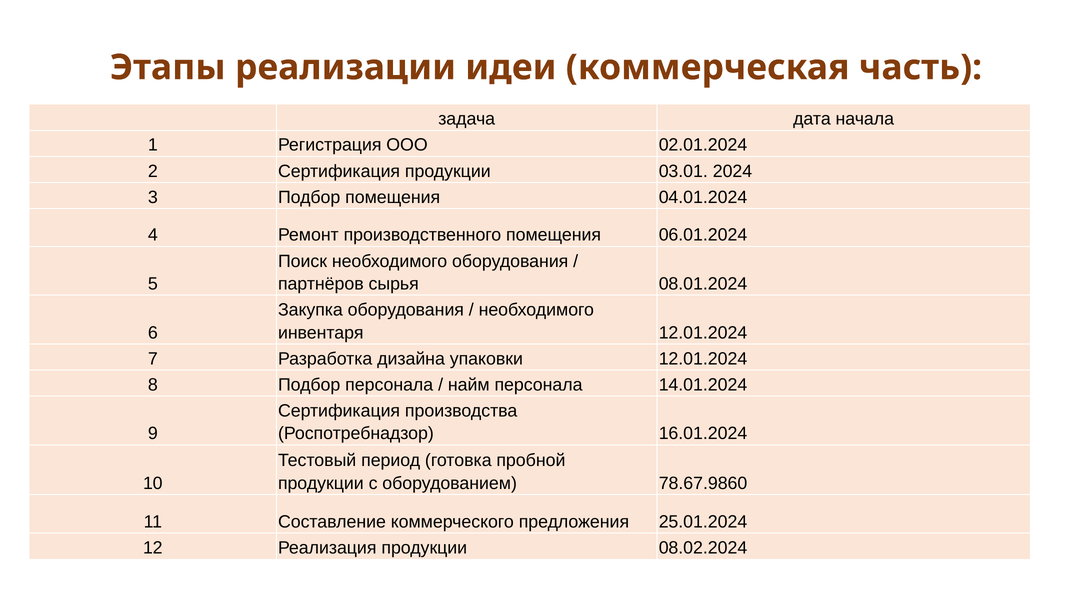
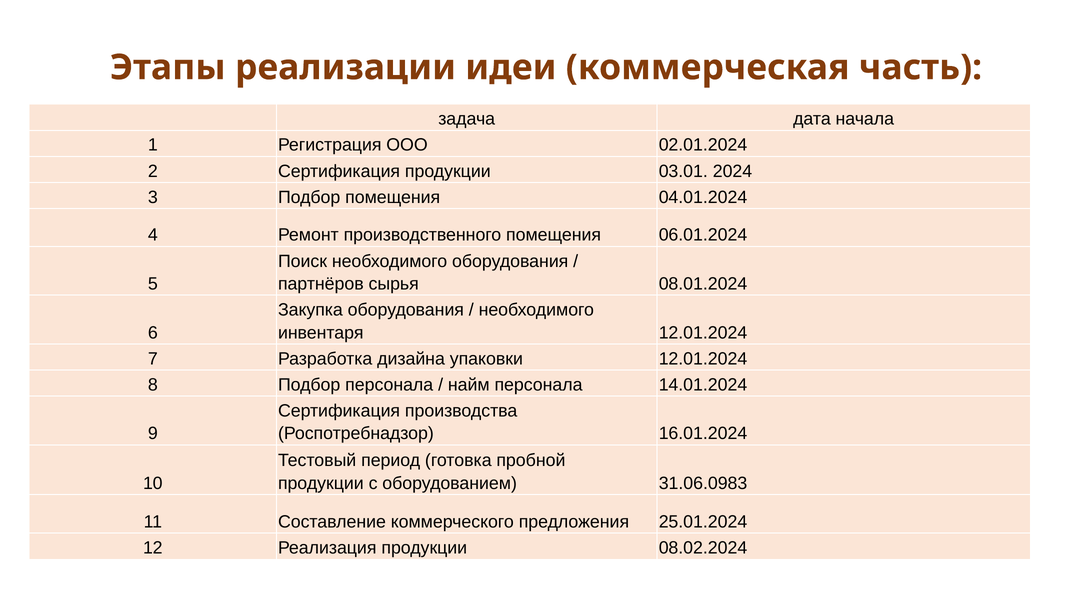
78.67.9860: 78.67.9860 -> 31.06.0983 (703, 483)
